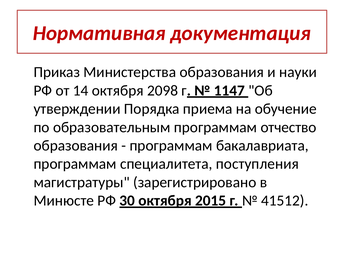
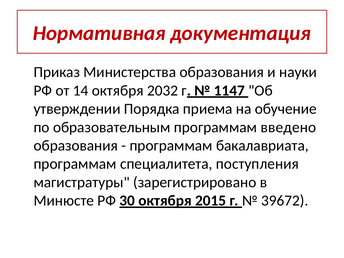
2098: 2098 -> 2032 (163, 91)
отчество: отчество -> введено (288, 127)
41512: 41512 -> 39672 (285, 201)
